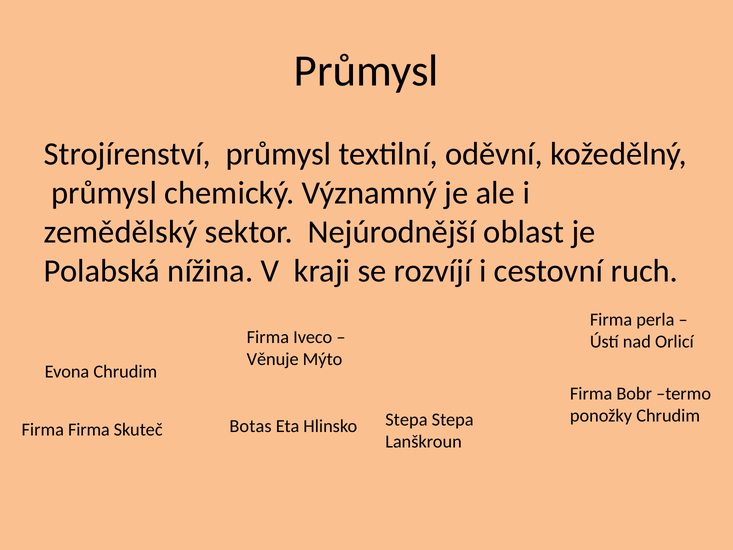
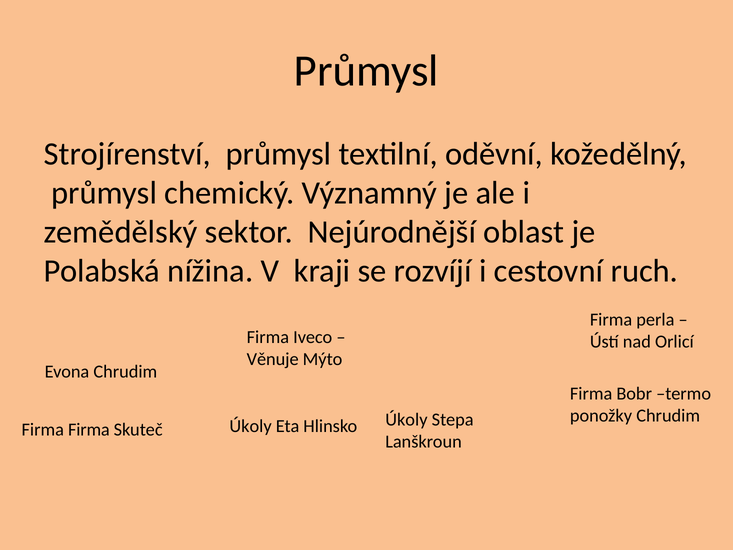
Stepa: Stepa -> Úkoly (406, 419)
Skuteč Botas: Botas -> Úkoly (251, 426)
